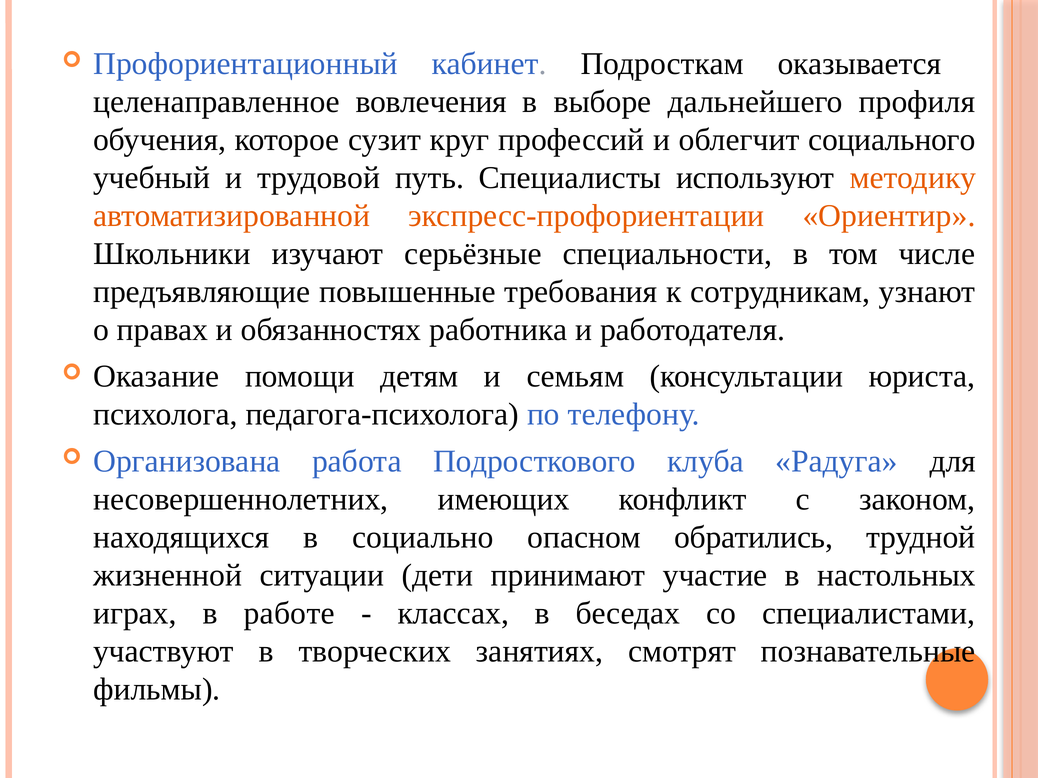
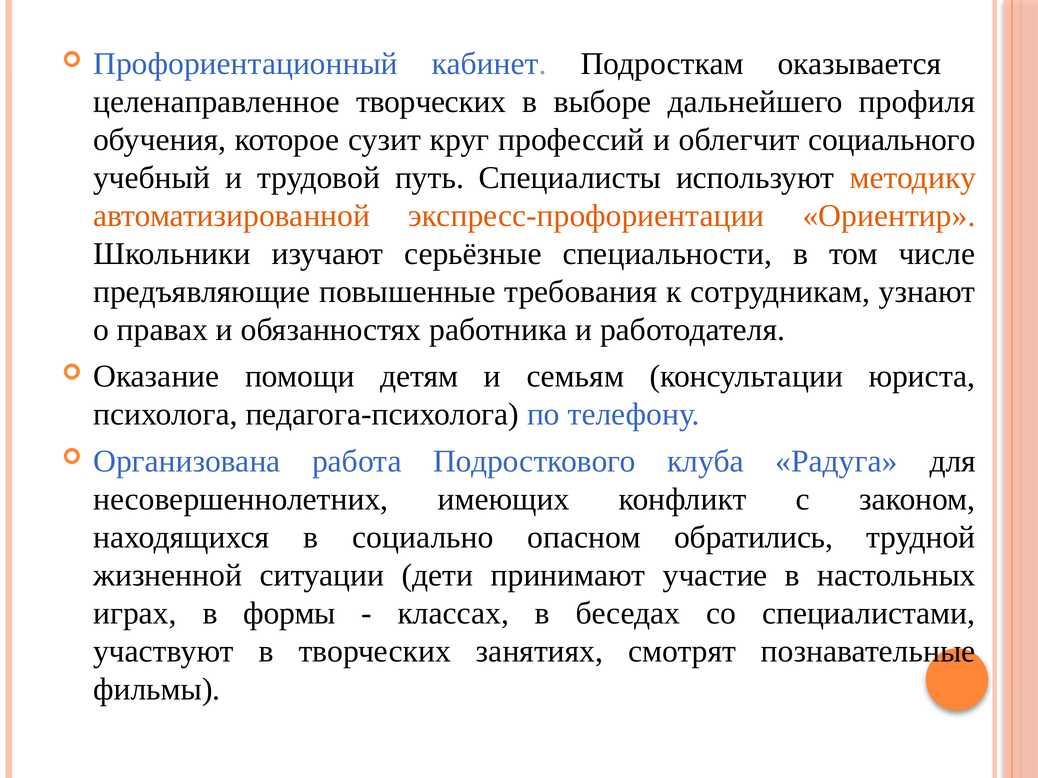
целенаправленное вовлечения: вовлечения -> творческих (431, 102)
работе: работе -> формы (290, 613)
